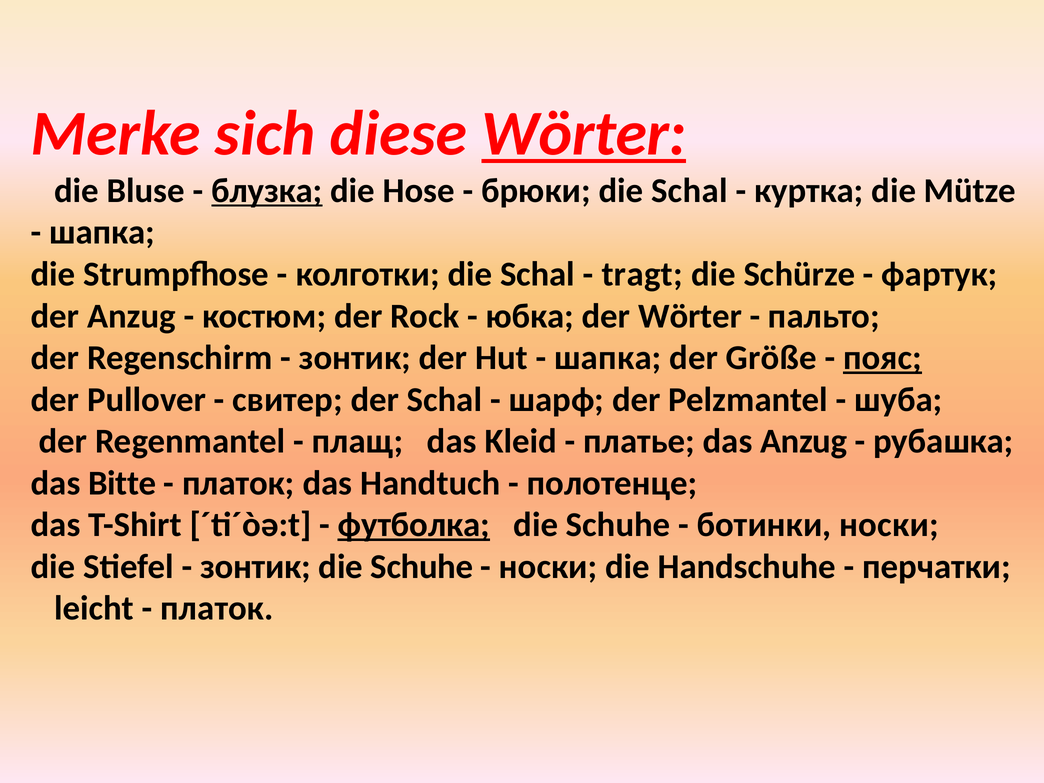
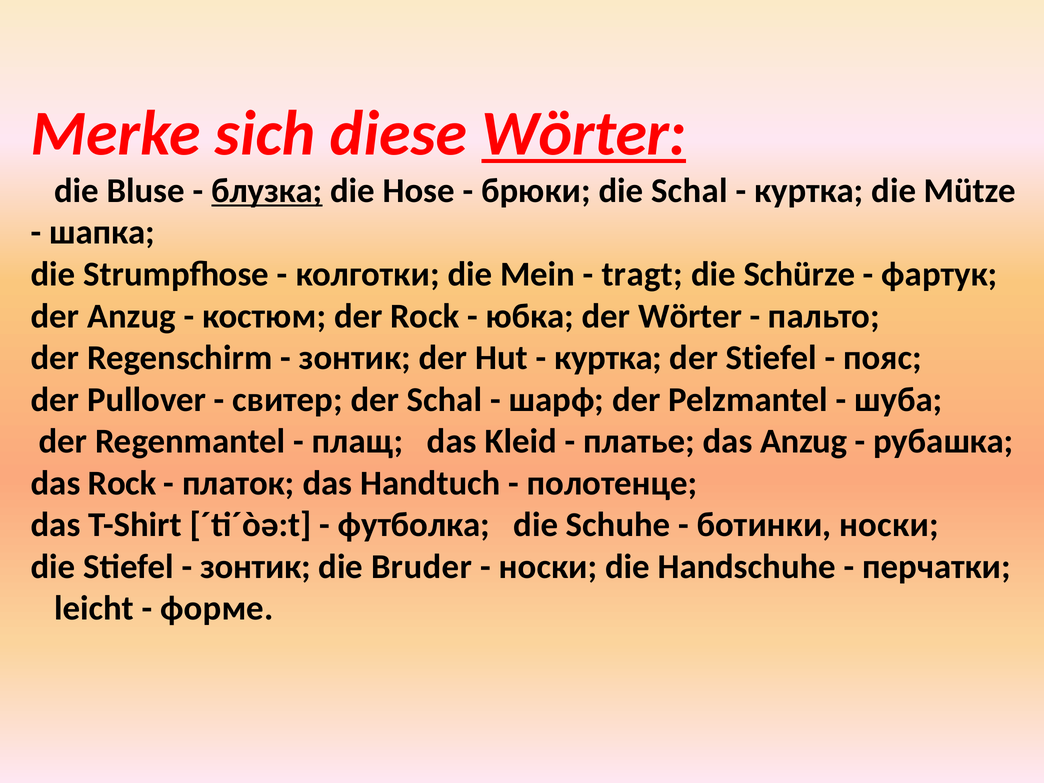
колготки die Schal: Schal -> Mein (537, 274)
шапка: шапка -> куртка (608, 358)
der Größe: Größe -> Stiefel (771, 358)
пояс underline: present -> none (882, 358)
das Bitte: Bitte -> Rock (122, 483)
футболка underline: present -> none (414, 525)
Schuhe: Schuhe -> Bruder (422, 567)
платок: платок -> форме (217, 608)
